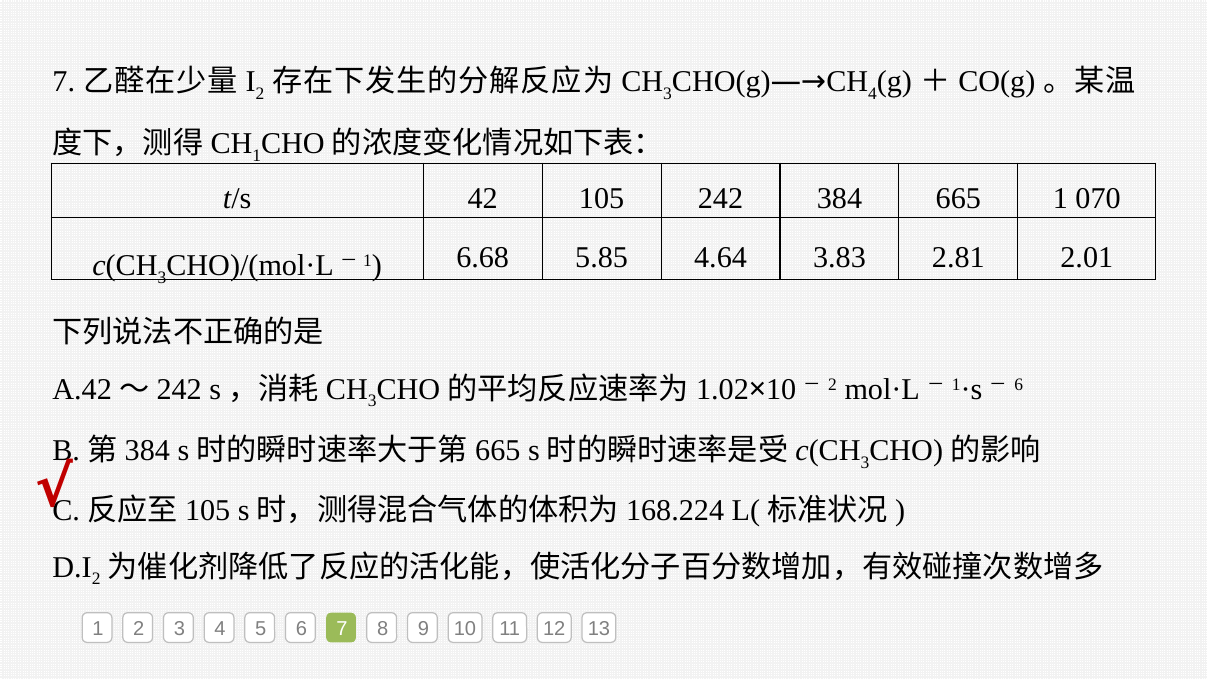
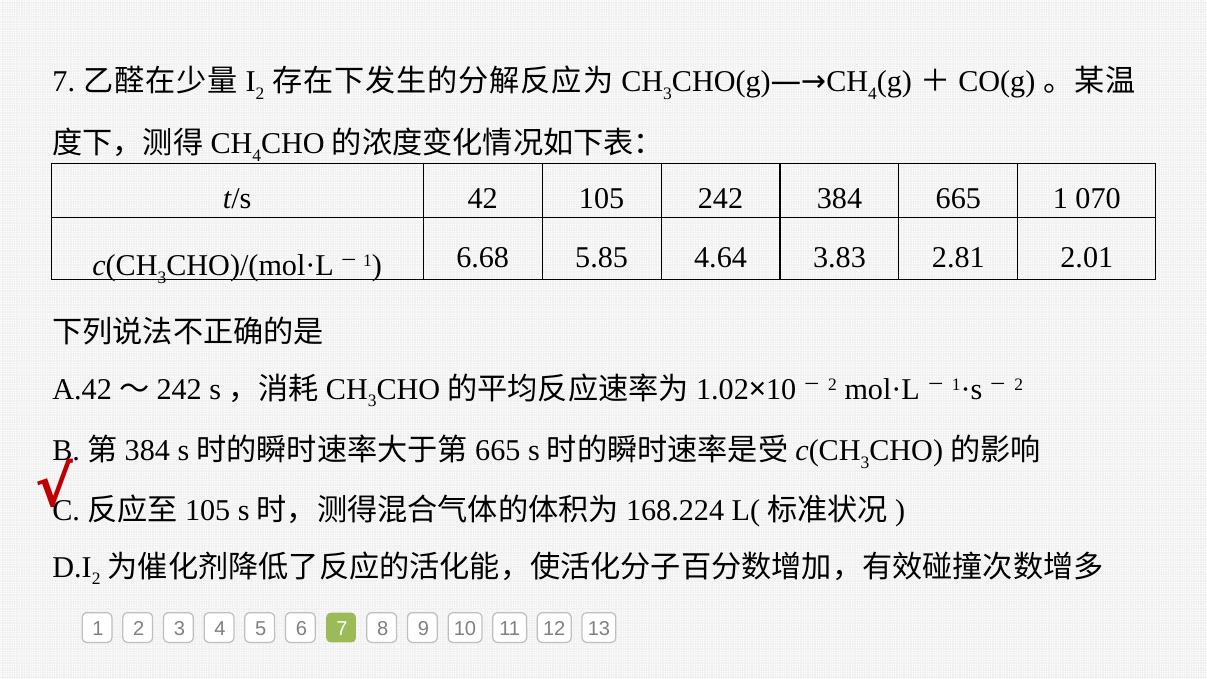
1: 1 -> 4 (257, 155)
6: 6 -> 2 (1019, 384)
